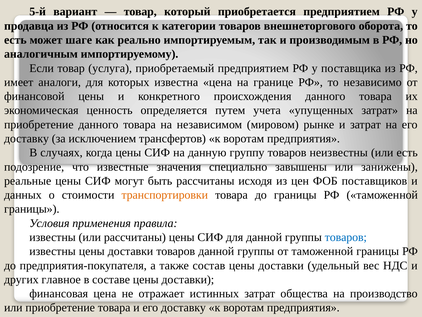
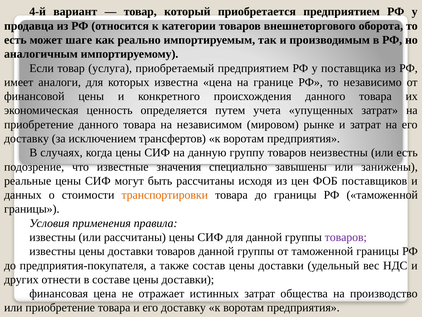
5-й: 5-й -> 4-й (38, 12)
товаров colour: blue -> purple (346, 237)
главное: главное -> отнести (61, 279)
